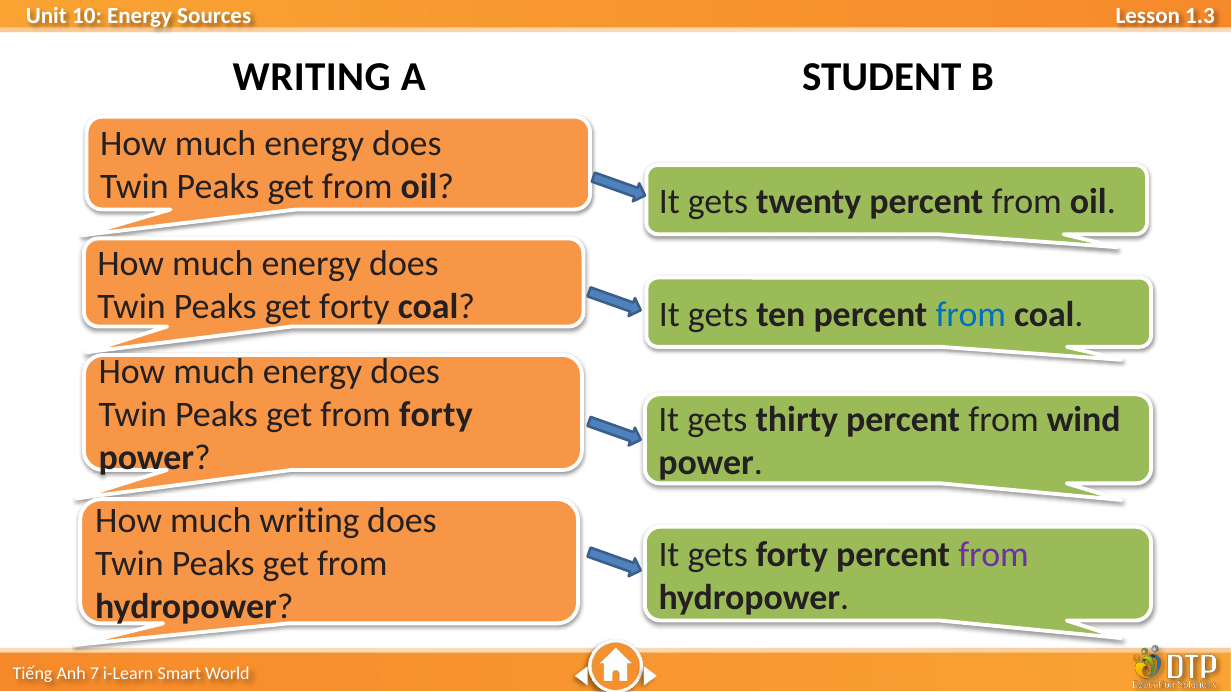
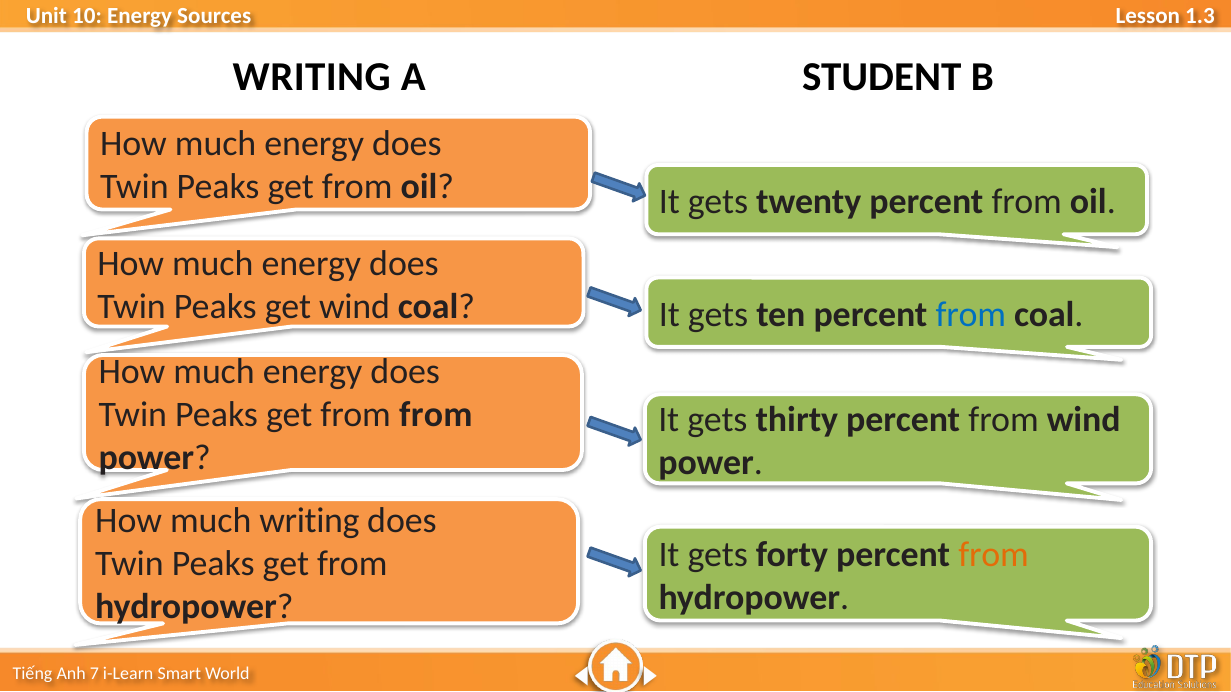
get forty: forty -> wind (354, 307)
from forty: forty -> from (436, 415)
from colour: purple -> orange (994, 555)
